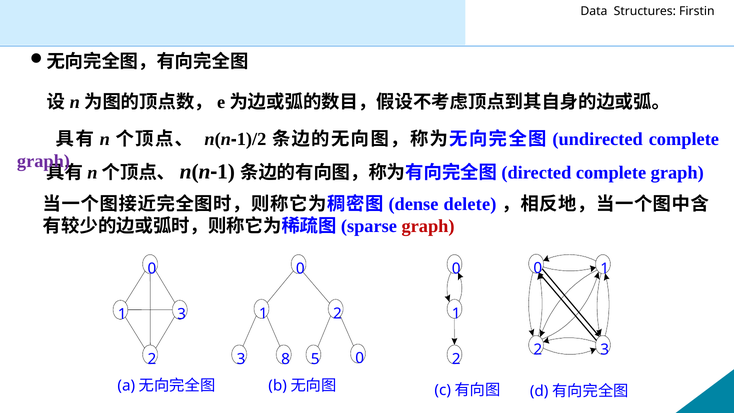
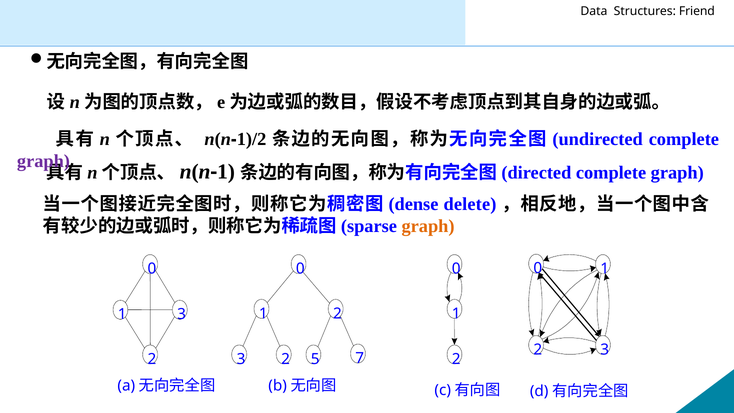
Firstin: Firstin -> Friend (697, 11)
graph colour: red -> orange (428, 226)
8: 8 -> 2 (286, 359)
5 0: 0 -> 7 (360, 358)
